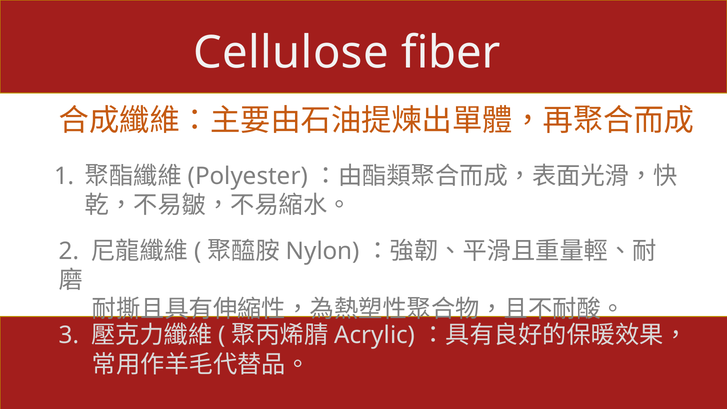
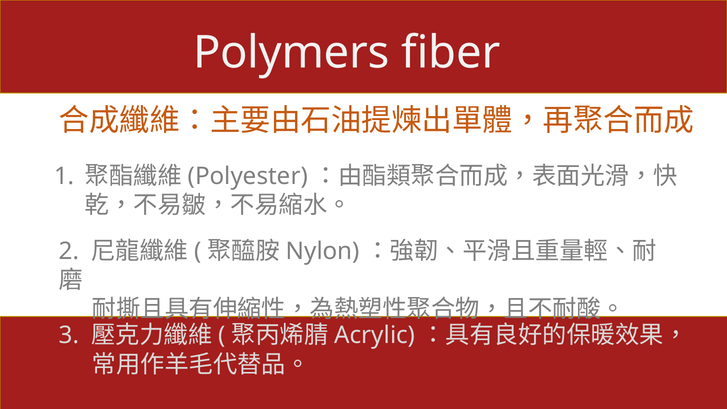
Cellulose: Cellulose -> Polymers (291, 53)
